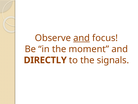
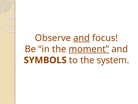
moment underline: none -> present (89, 49)
DIRECTLY: DIRECTLY -> SYMBOLS (45, 60)
signals: signals -> system (113, 60)
